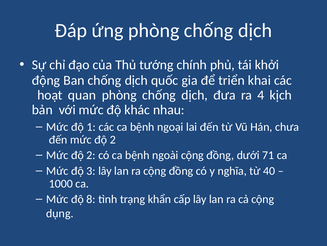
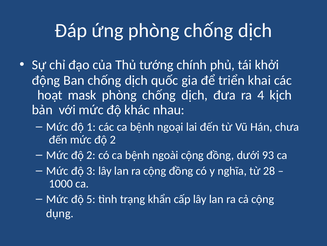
quan: quan -> mask (82, 95)
71: 71 -> 93 (268, 155)
40: 40 -> 28 (269, 170)
8: 8 -> 5 (91, 199)
